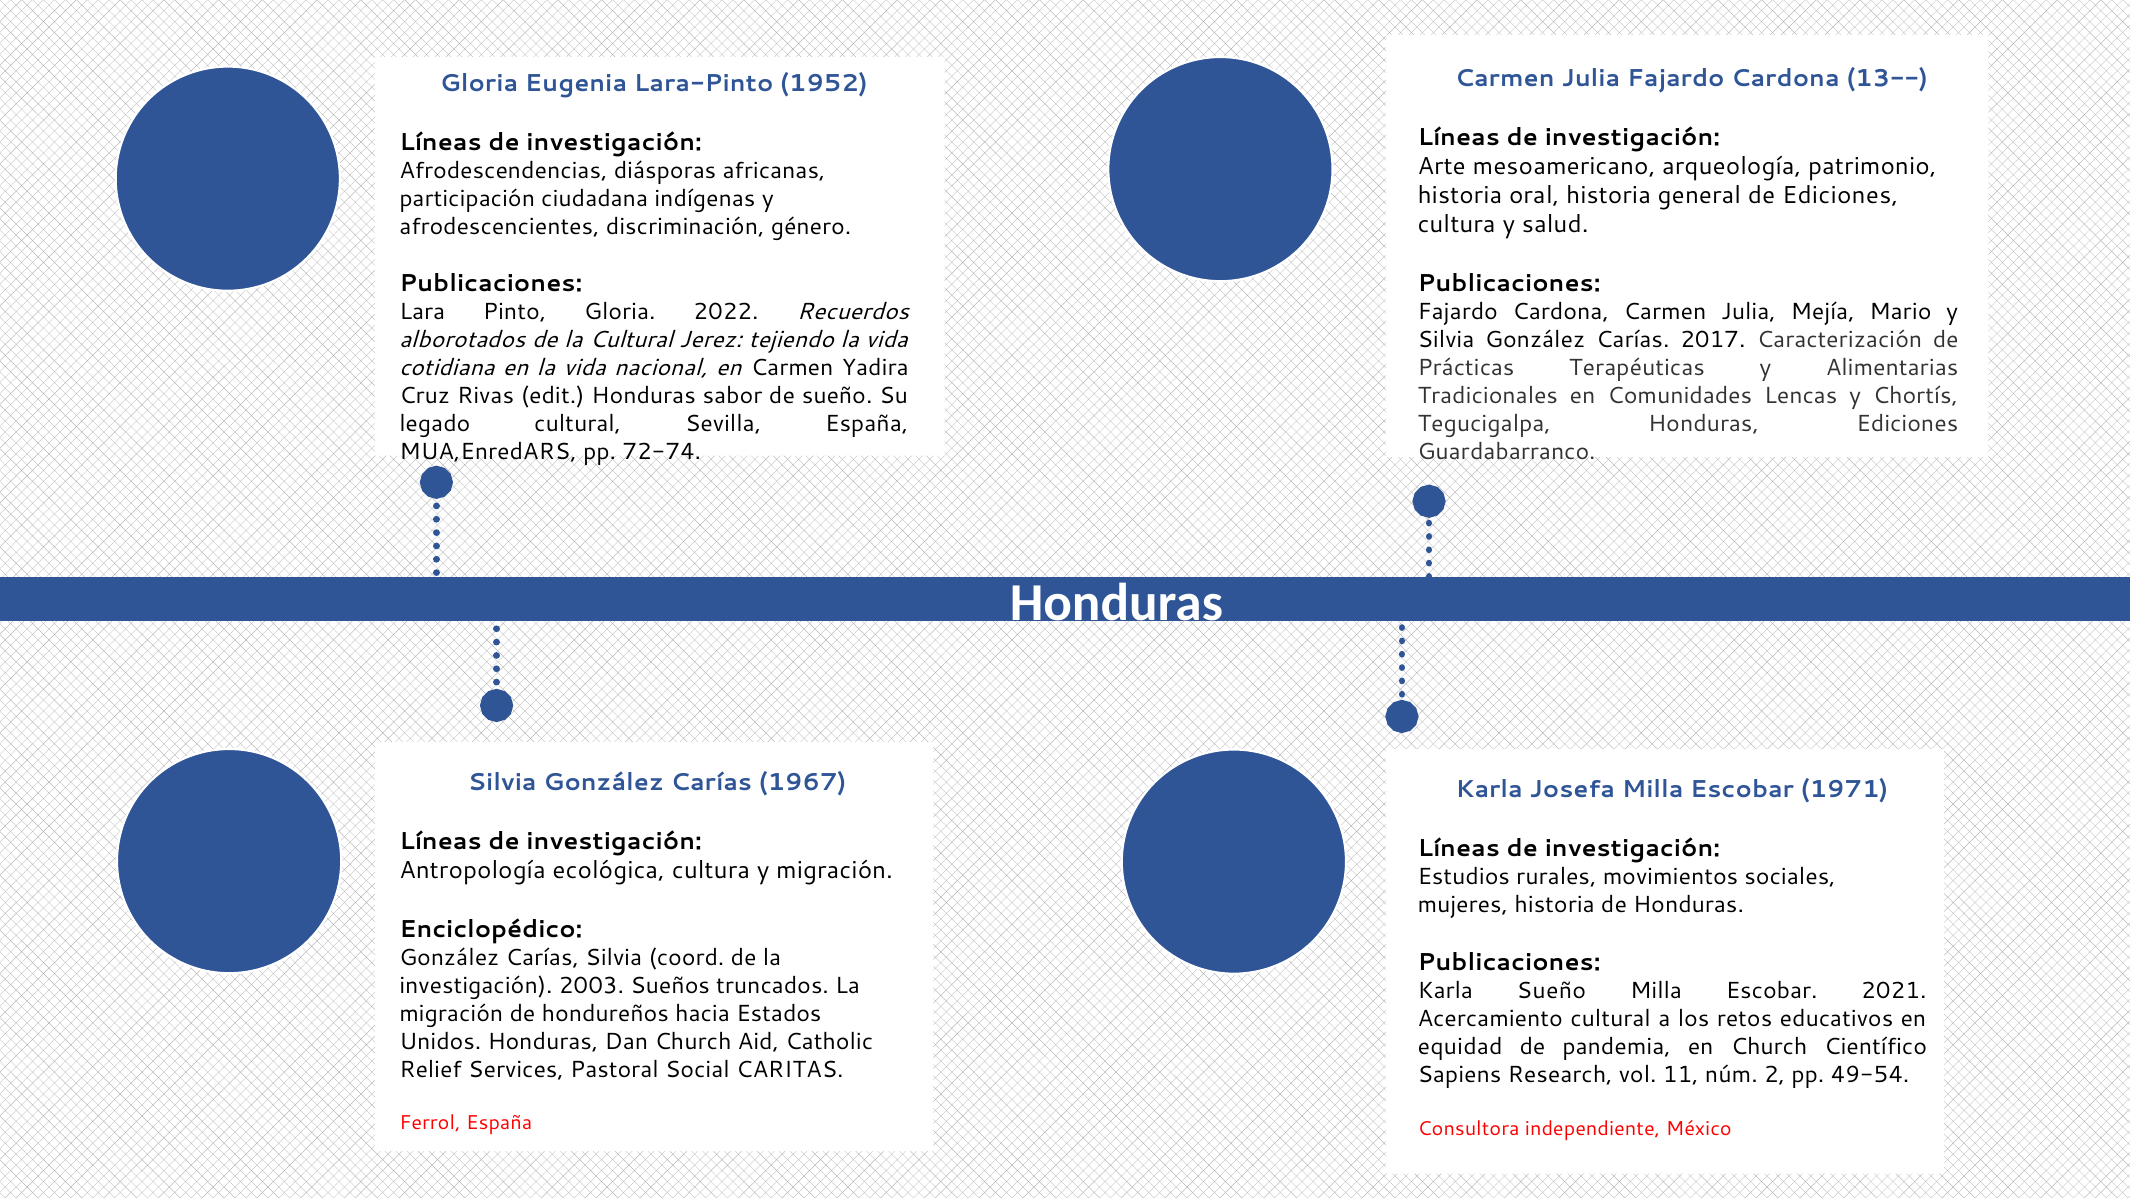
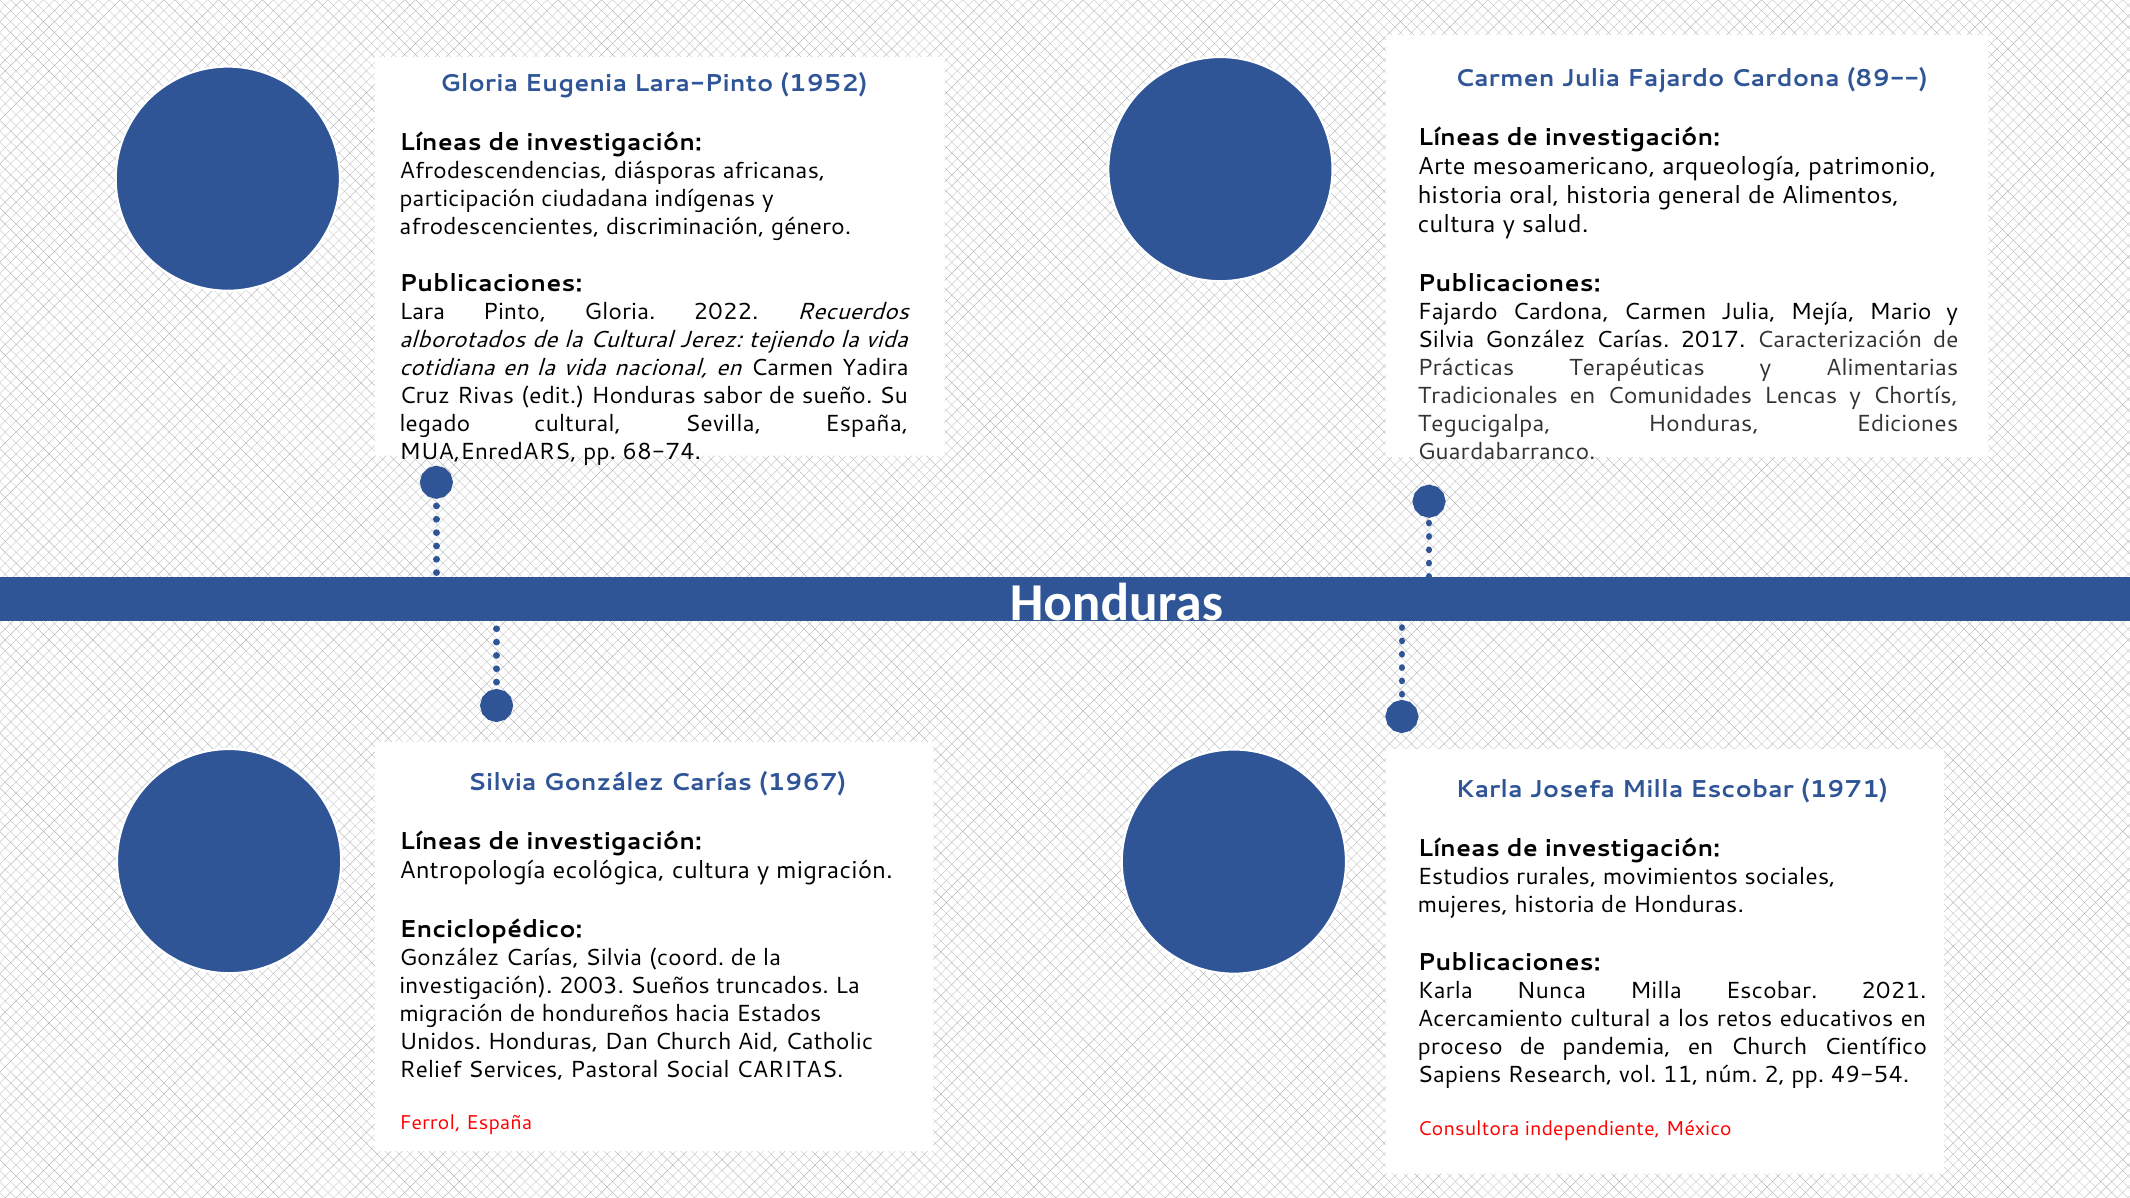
13--: 13-- -> 89-- (1887, 78)
de Ediciones: Ediciones -> Alimentos (1840, 196)
72-74: 72-74 -> 68-74 (662, 452)
Karla Sueño: Sueño -> Nunca (1551, 991)
equidad: equidad -> proceso (1460, 1047)
